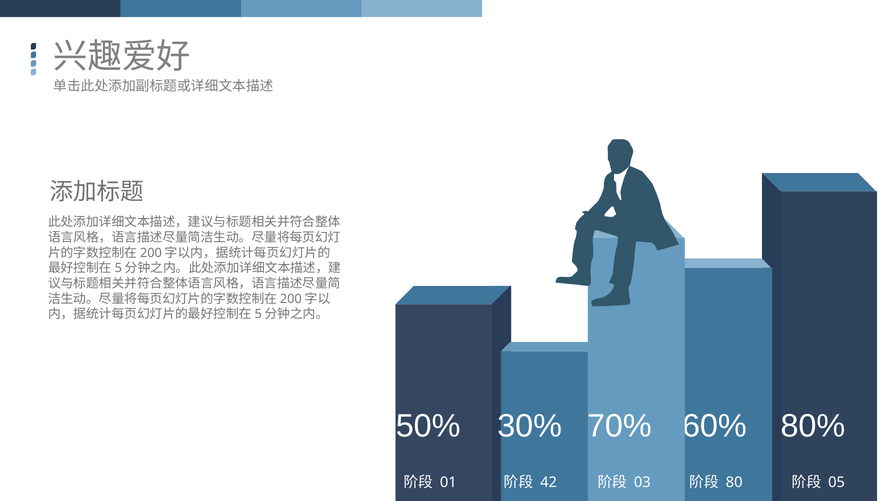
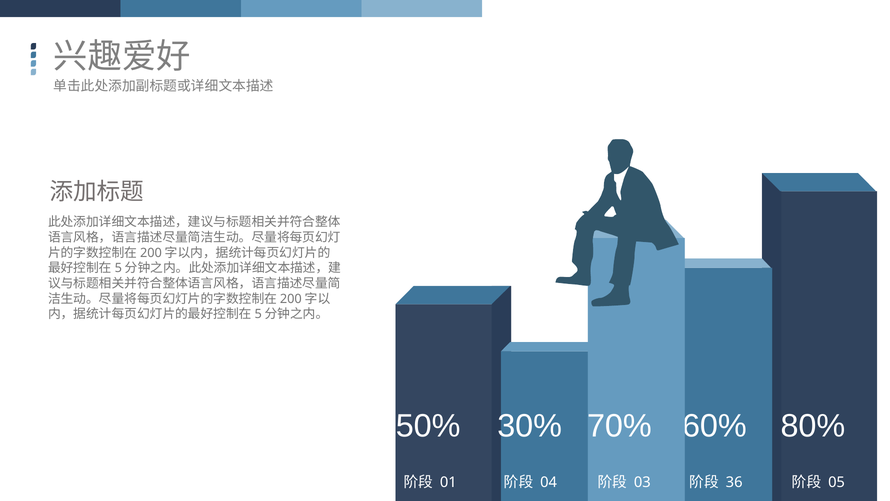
42: 42 -> 04 (549, 482)
80: 80 -> 36 (734, 482)
